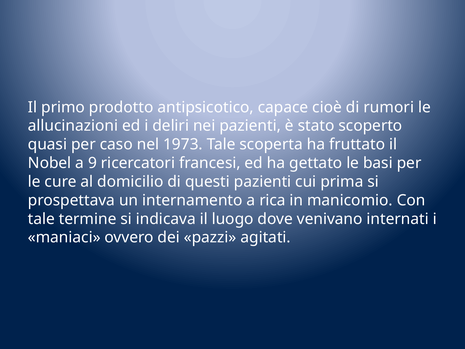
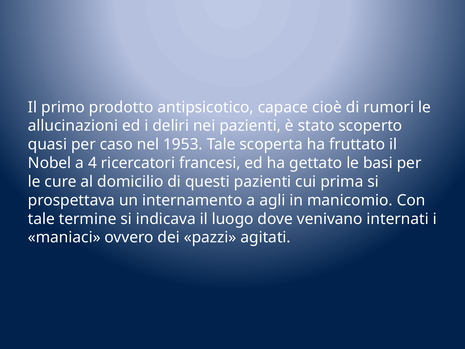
1973: 1973 -> 1953 (183, 144)
9: 9 -> 4 (92, 163)
rica: rica -> agli (272, 200)
